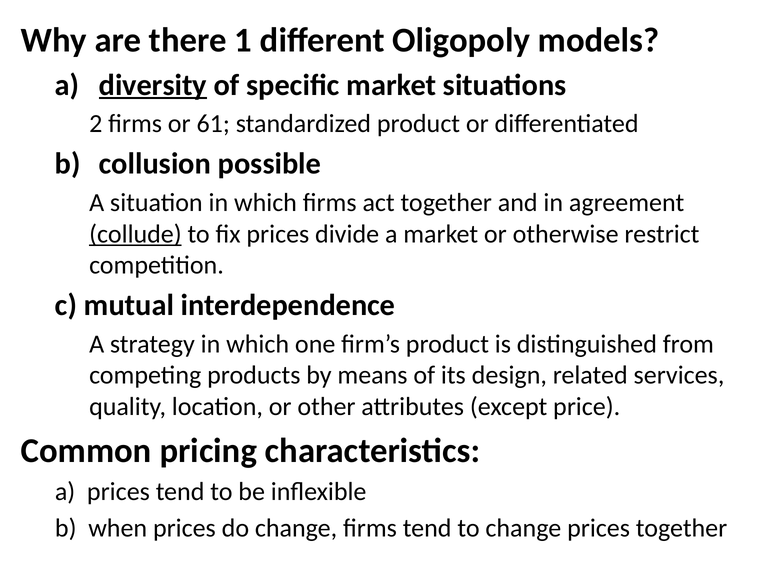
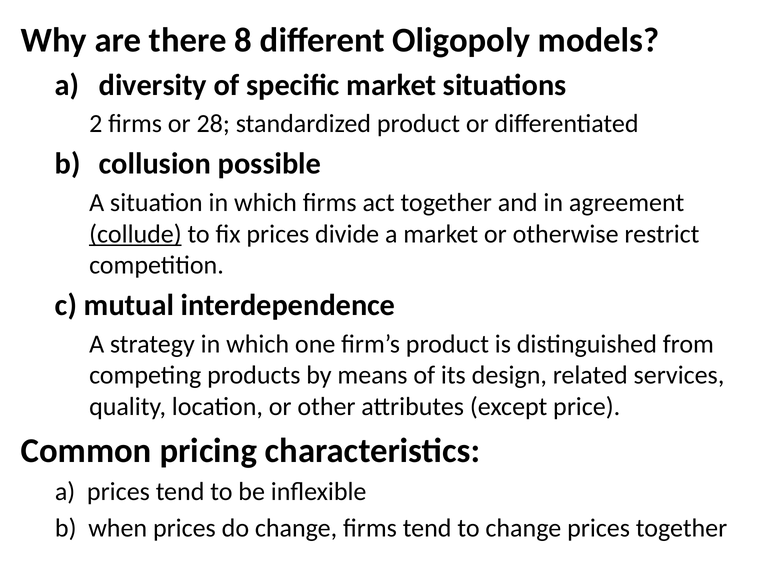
1: 1 -> 8 (243, 40)
diversity underline: present -> none (153, 85)
61: 61 -> 28 (213, 124)
